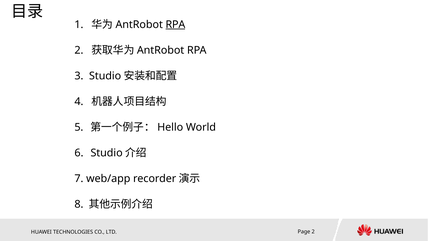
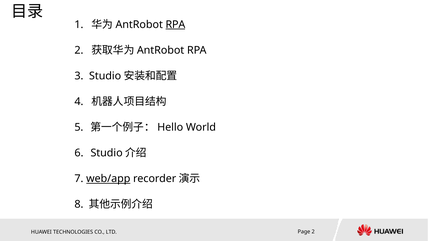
web/app underline: none -> present (108, 178)
